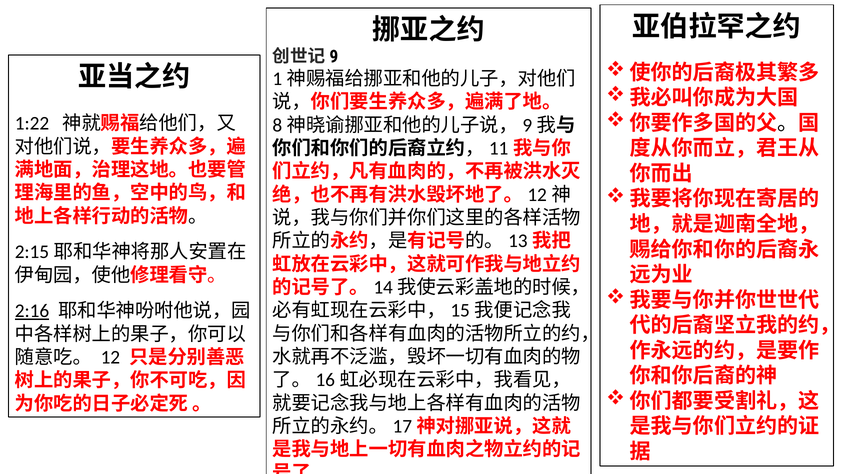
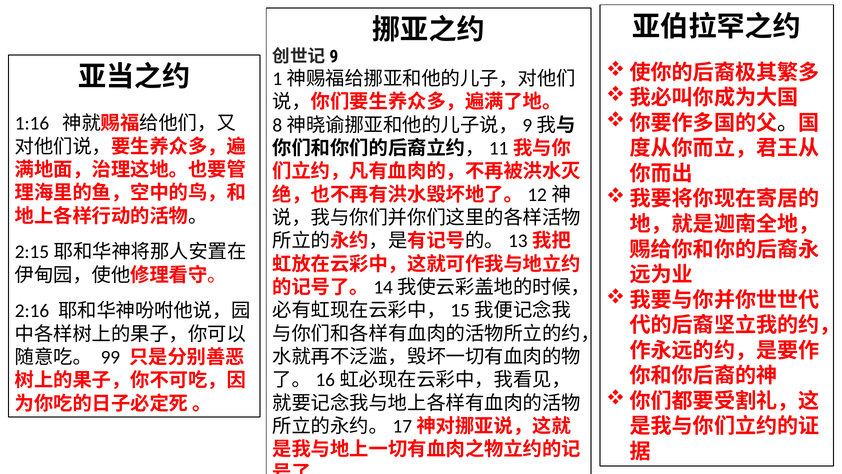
1:22: 1:22 -> 1:16 (32, 123)
2:16 underline: present -> none (32, 311)
12: 12 -> 99 (110, 357)
